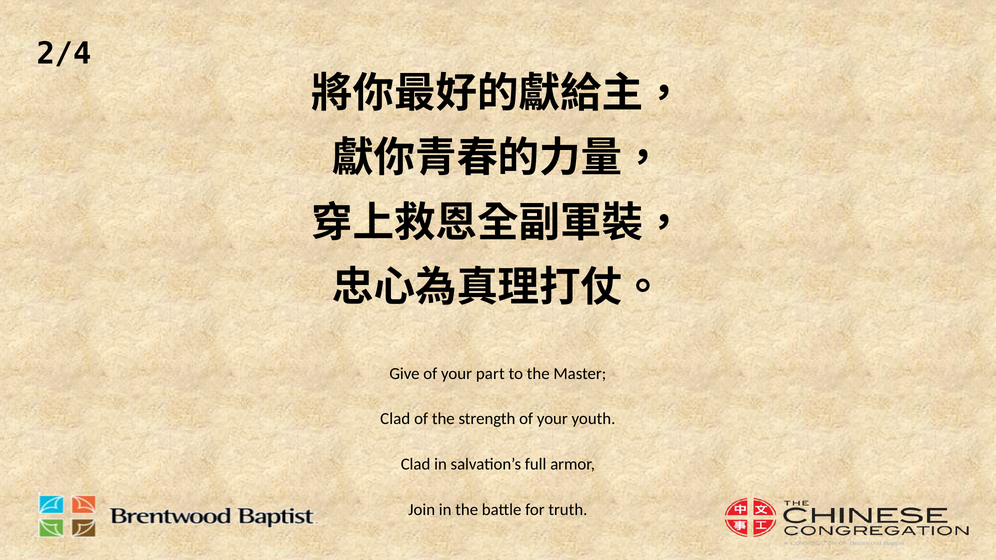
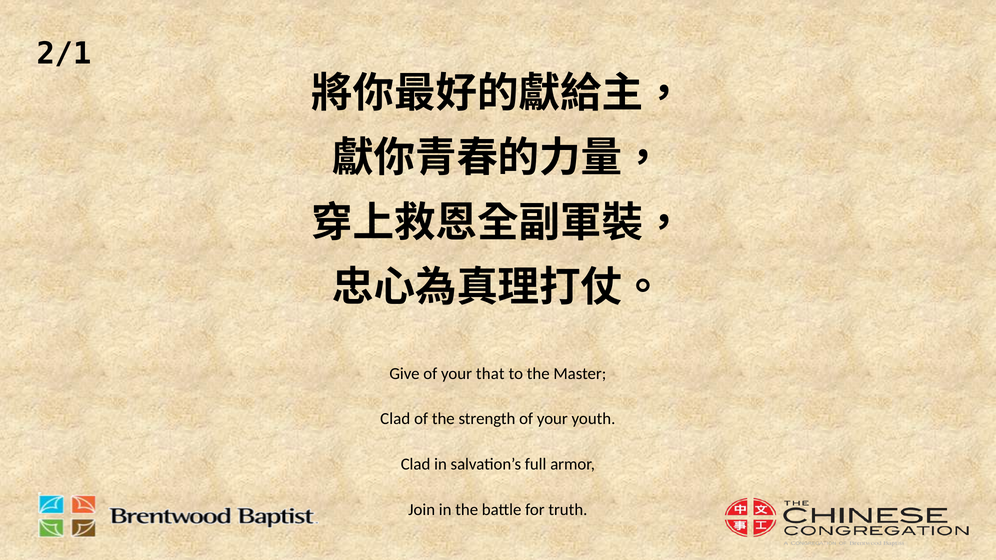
2/4: 2/4 -> 2/1 (64, 54)
part: part -> that (490, 374)
